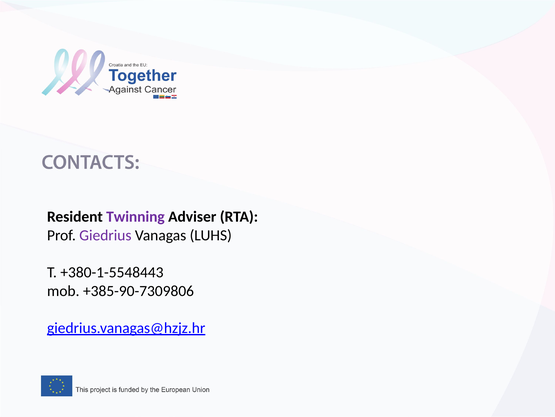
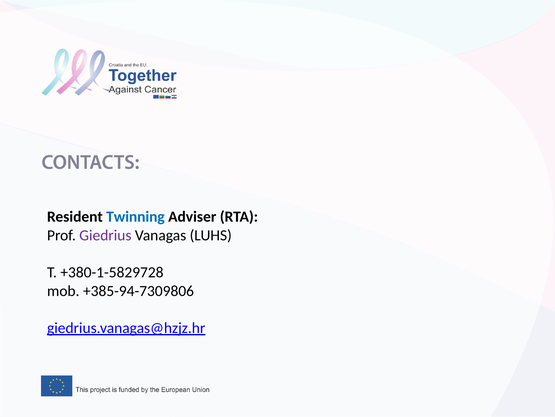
Twinning colour: purple -> blue (135, 216)
+380-1-5548443: +380-1-5548443 -> +380-1-5829728 (112, 272)
+385-90-7309806: +385-90-7309806 -> +385-94-7309806 (138, 290)
